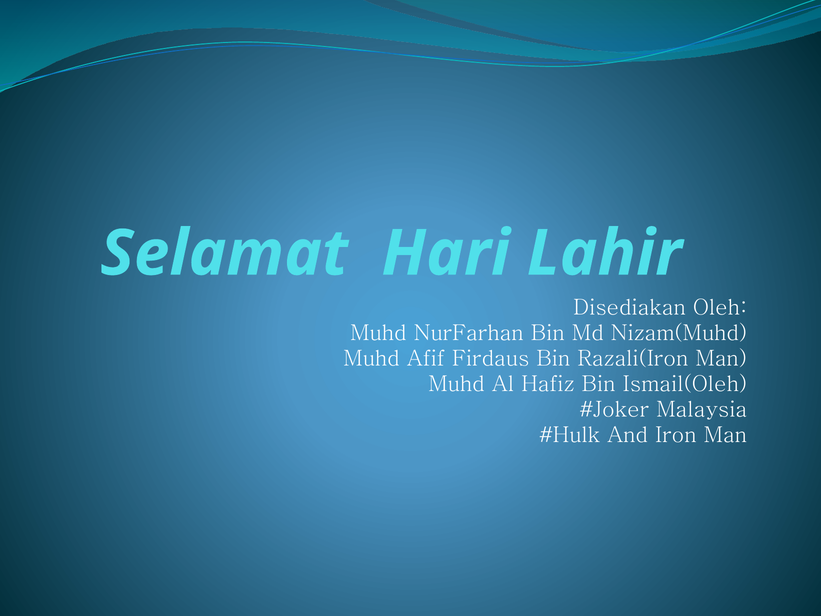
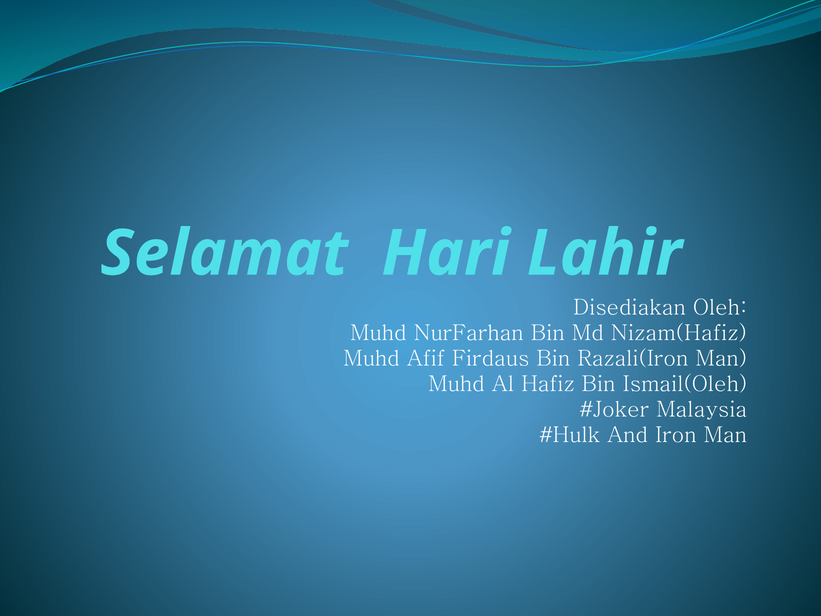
Nizam(Muhd: Nizam(Muhd -> Nizam(Hafiz (679, 333)
